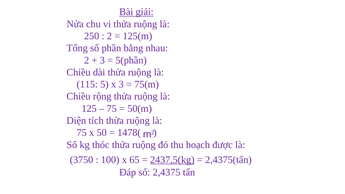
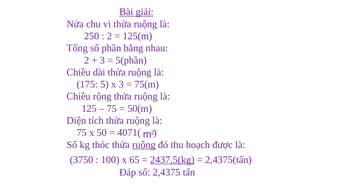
115: 115 -> 175 (87, 84)
1478(: 1478( -> 4071( (129, 133)
ruộng underline: none -> present (144, 145)
